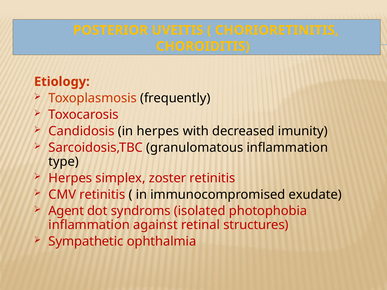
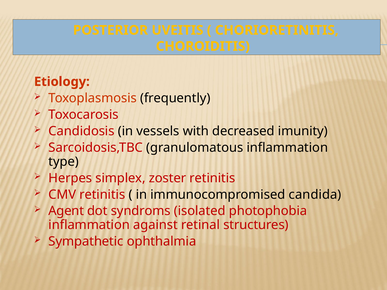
in herpes: herpes -> vessels (158, 131)
exudate: exudate -> candida (315, 195)
